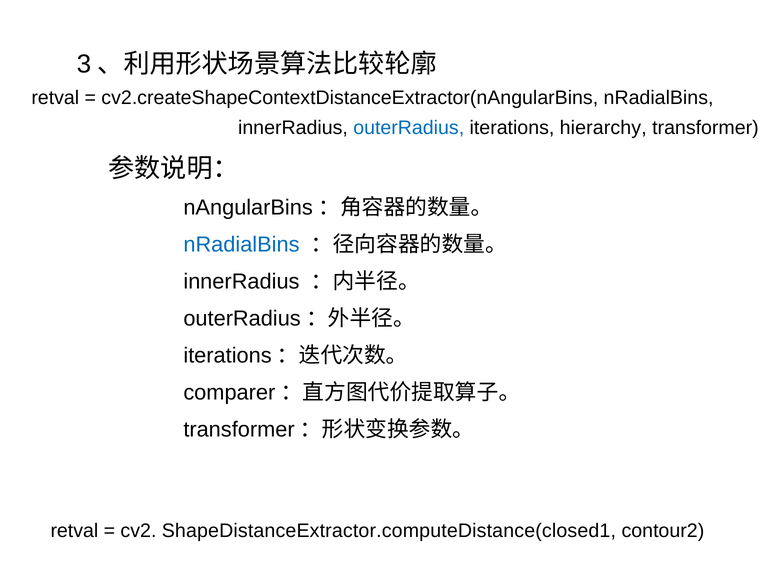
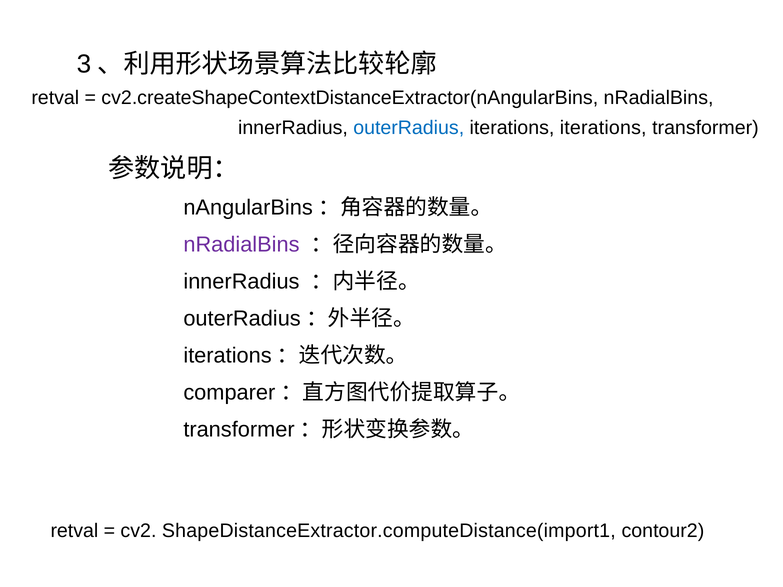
iterations hierarchy: hierarchy -> iterations (603, 128)
nRadialBins colour: blue -> purple (241, 245)
ShapeDistanceExtractor.computeDistance(closed1: ShapeDistanceExtractor.computeDistance(closed1 -> ShapeDistanceExtractor.computeDistance(import1 (389, 531)
